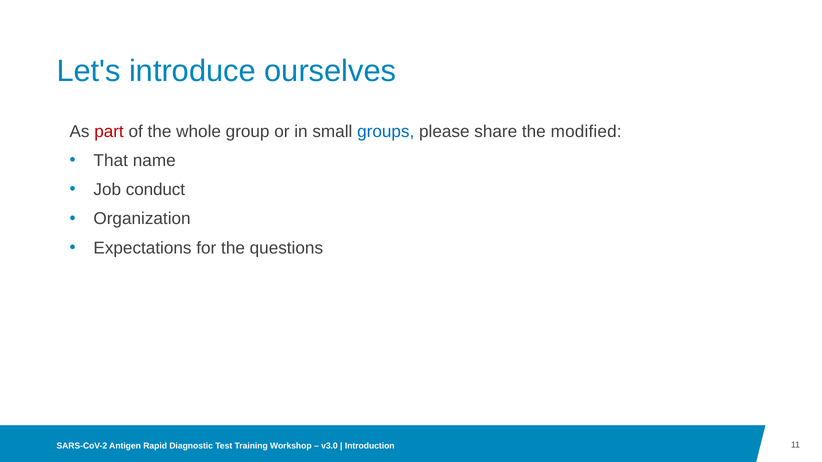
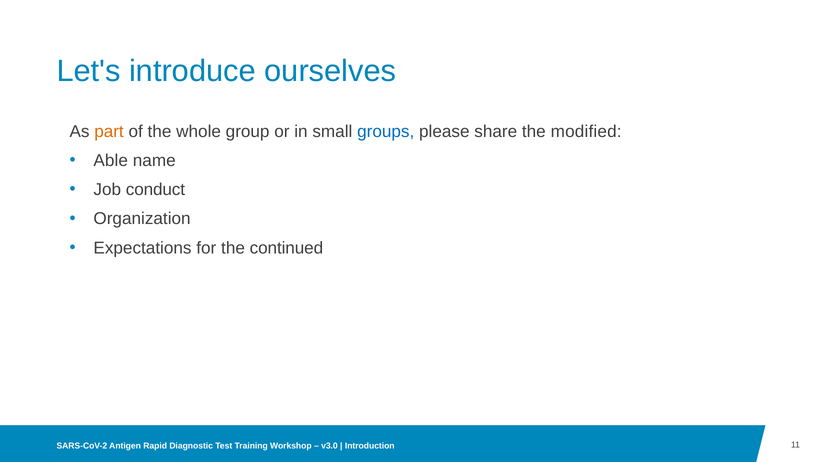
part colour: red -> orange (109, 132)
That: That -> Able (111, 161)
questions: questions -> continued (286, 248)
